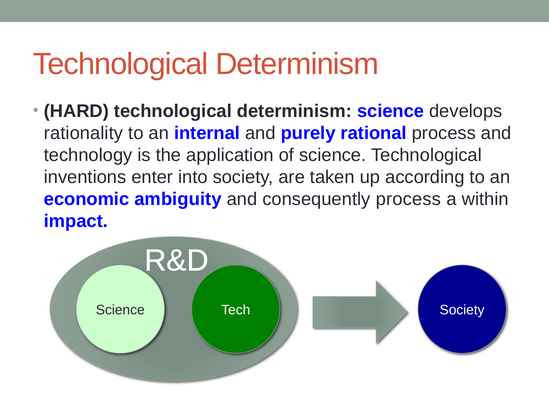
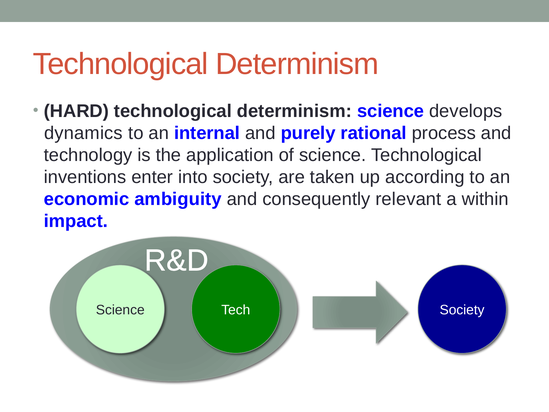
rationality: rationality -> dynamics (83, 133)
consequently process: process -> relevant (408, 199)
